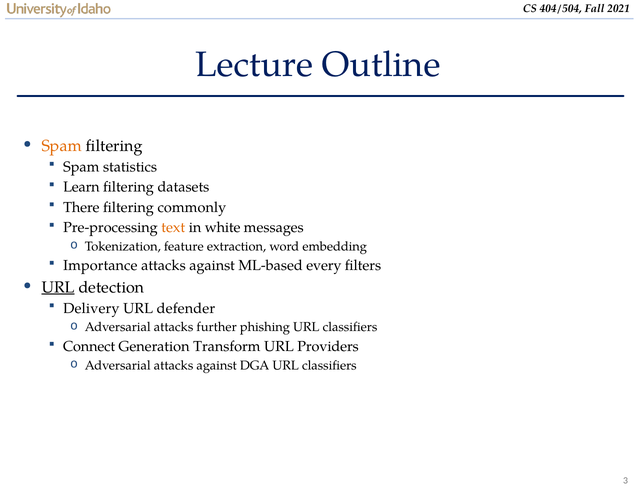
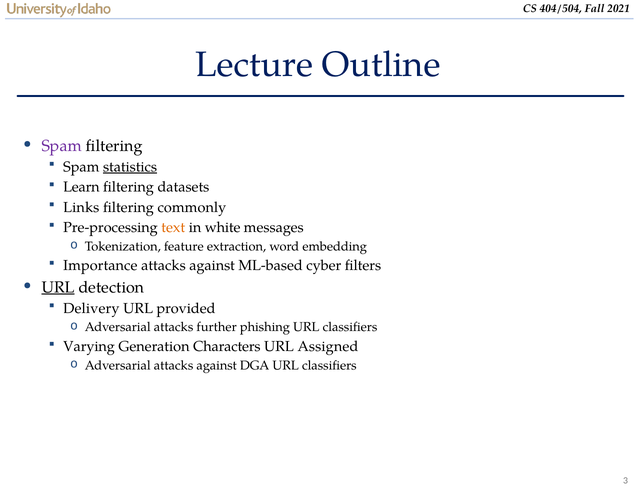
Spam colour: orange -> purple (62, 146)
statistics underline: none -> present (130, 167)
There: There -> Links (81, 207)
every: every -> cyber (324, 266)
defender: defender -> provided (186, 309)
Connect: Connect -> Varying (89, 347)
Transform: Transform -> Characters (227, 347)
Providers: Providers -> Assigned (328, 347)
